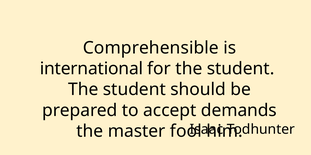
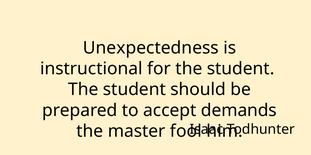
Comprehensible: Comprehensible -> Unexpectedness (151, 48)
international: international -> instructional (91, 69)
